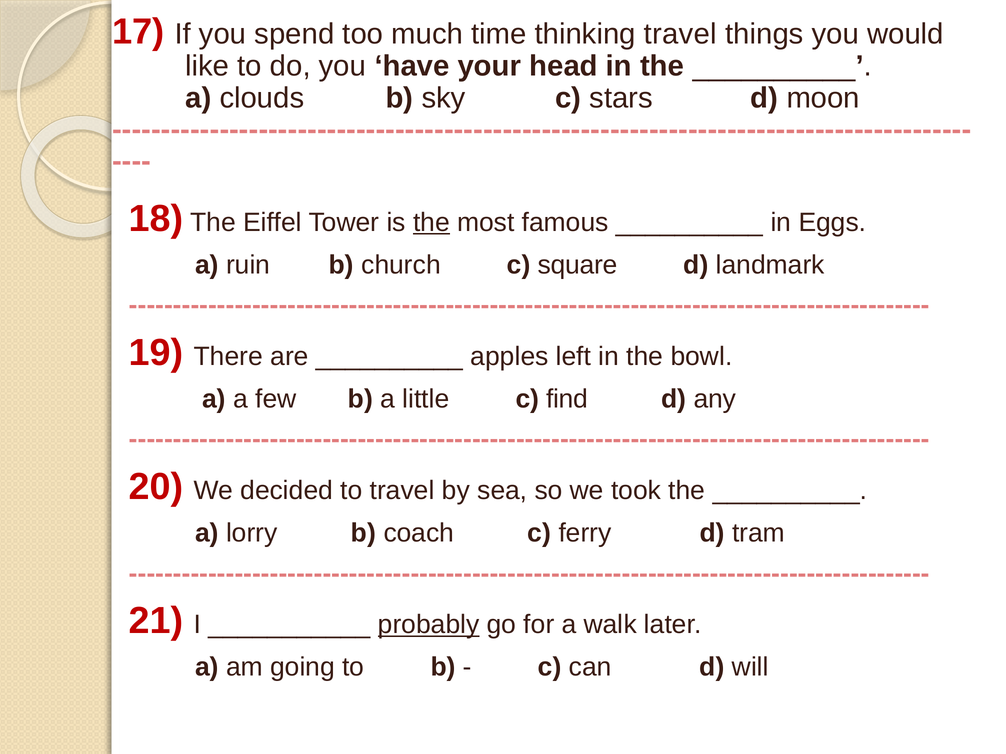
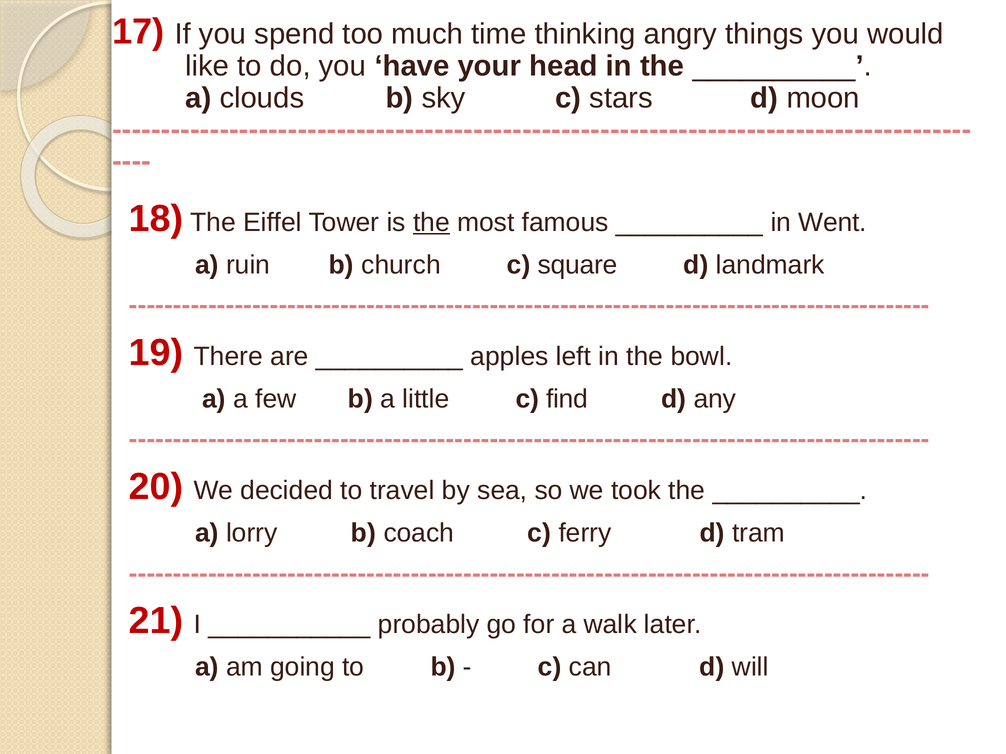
thinking travel: travel -> angry (680, 34)
Eggs: Eggs -> Went (832, 223)
probably underline: present -> none (429, 625)
